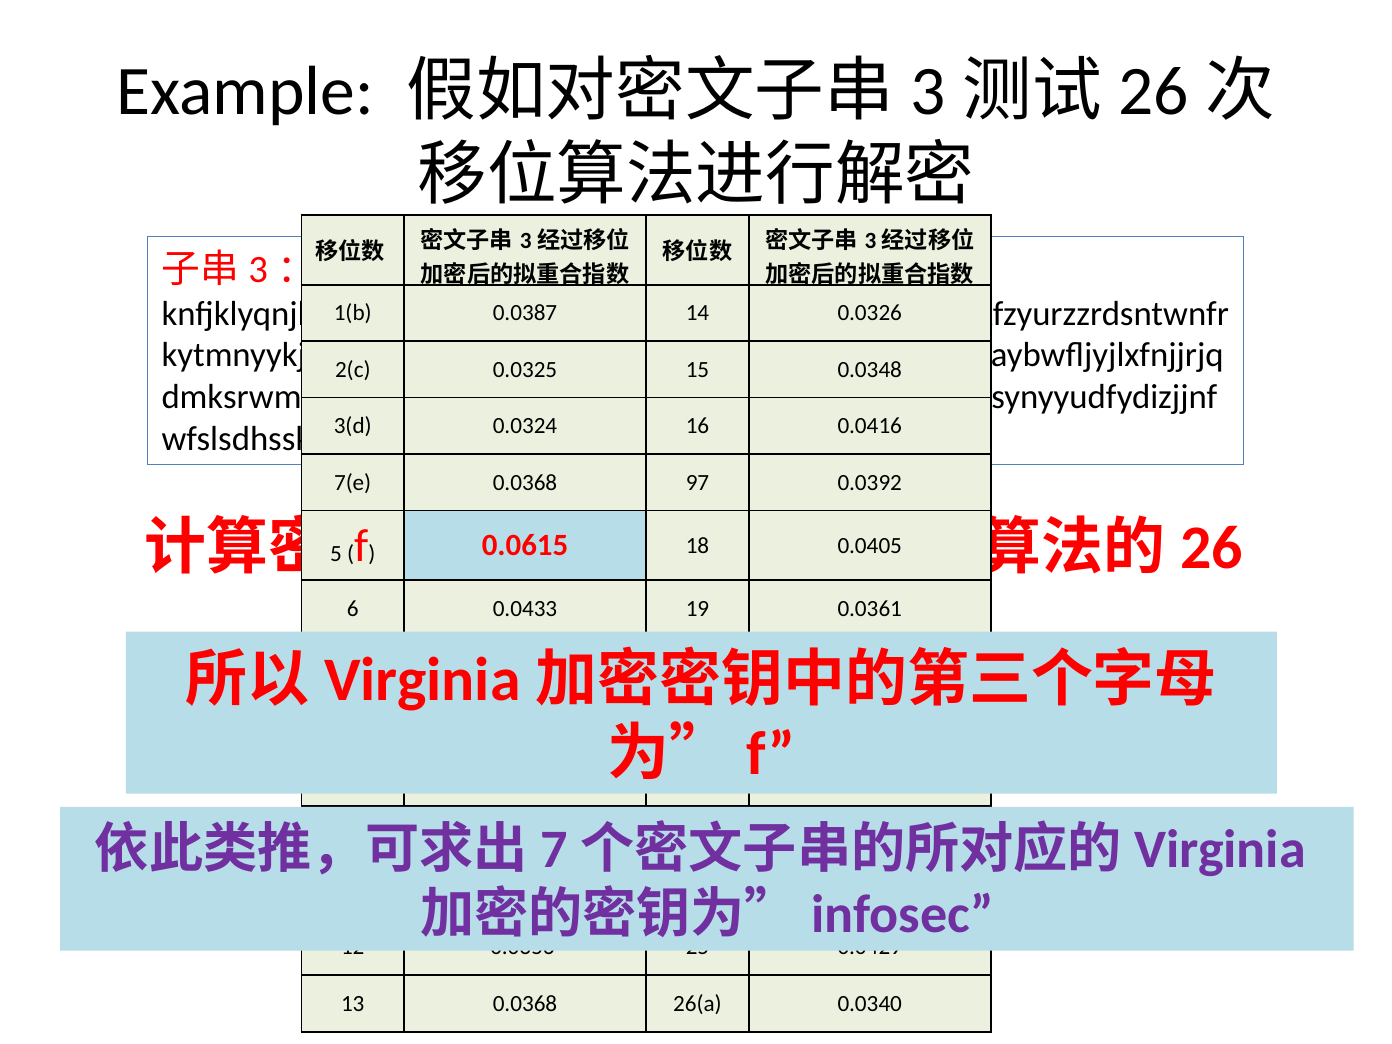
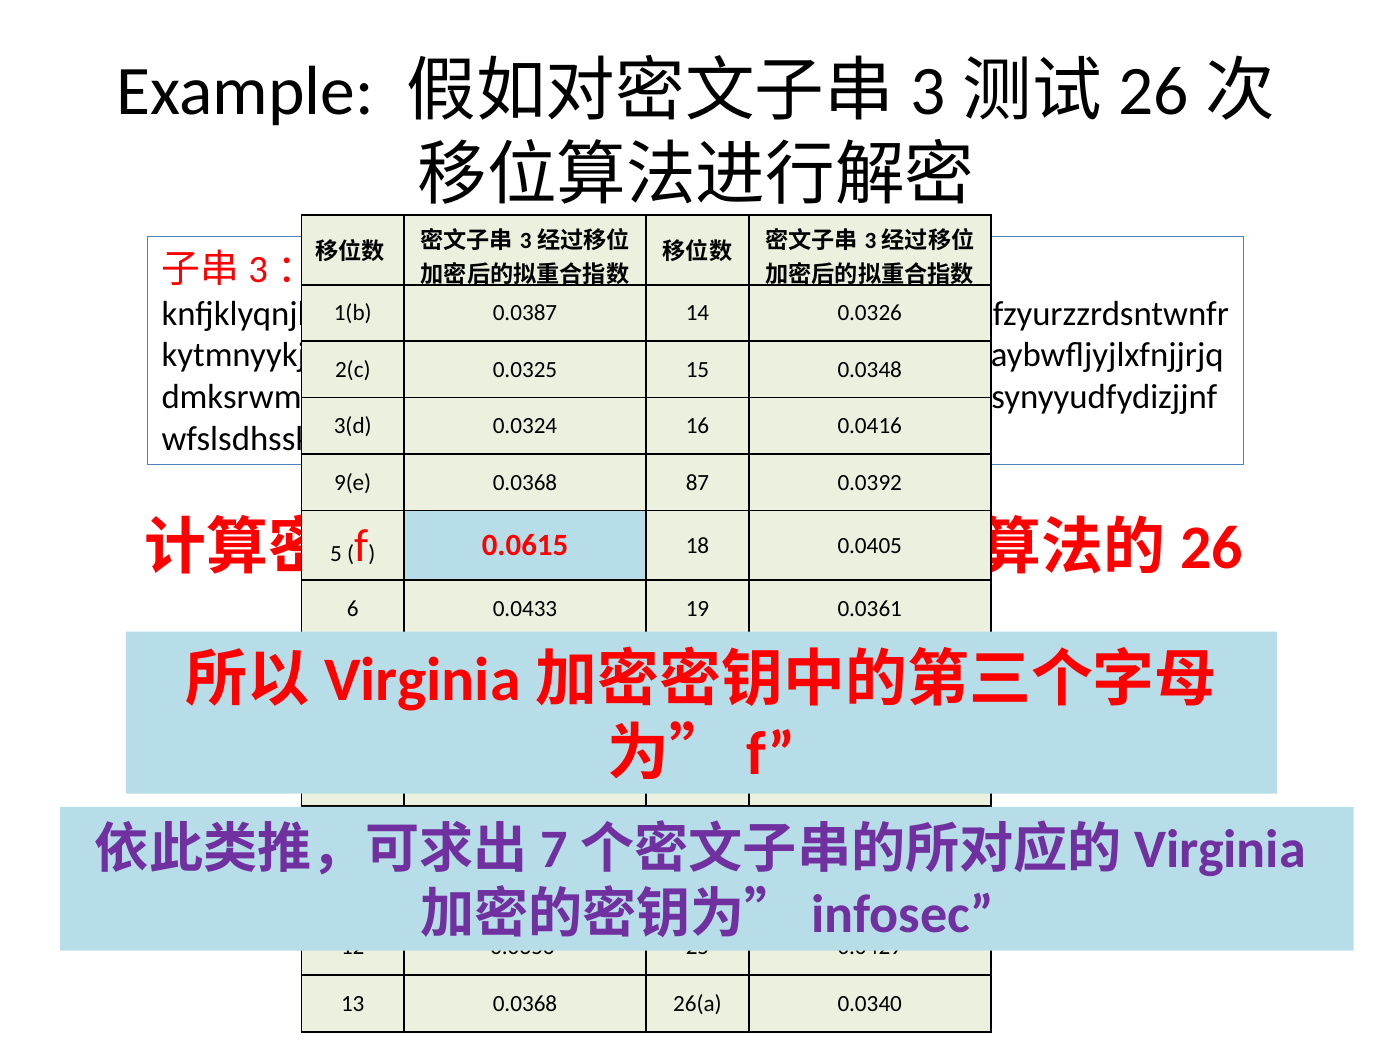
7(e: 7(e -> 9(e (353, 483)
97: 97 -> 87 (697, 483)
